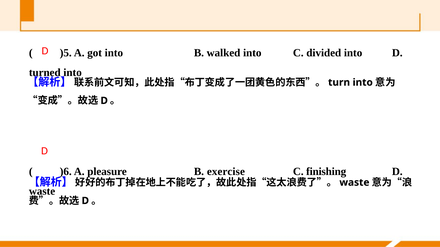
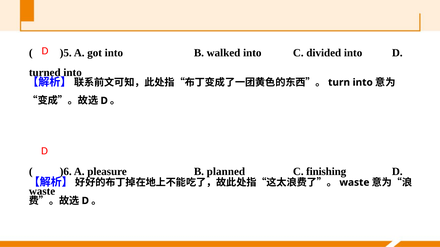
exercise: exercise -> planned (226, 172)
